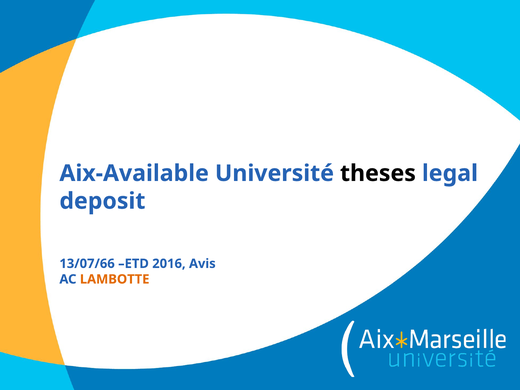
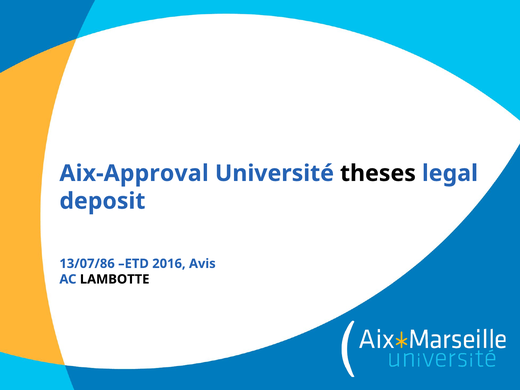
Aix-Available: Aix-Available -> Aix-Approval (134, 173)
13/07/66: 13/07/66 -> 13/07/86 (87, 264)
LAMBOTTE colour: orange -> black (115, 279)
